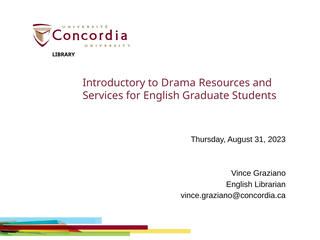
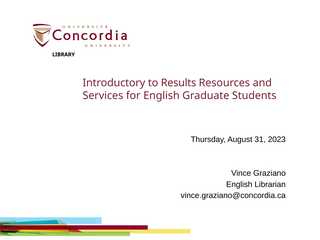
Drama: Drama -> Results (179, 83)
